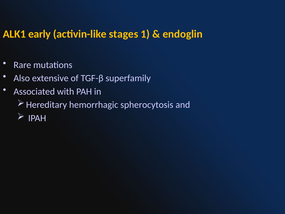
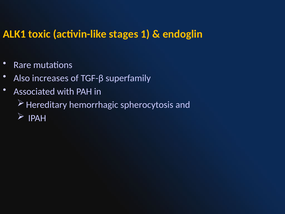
early: early -> toxic (39, 34)
extensive: extensive -> increases (50, 78)
